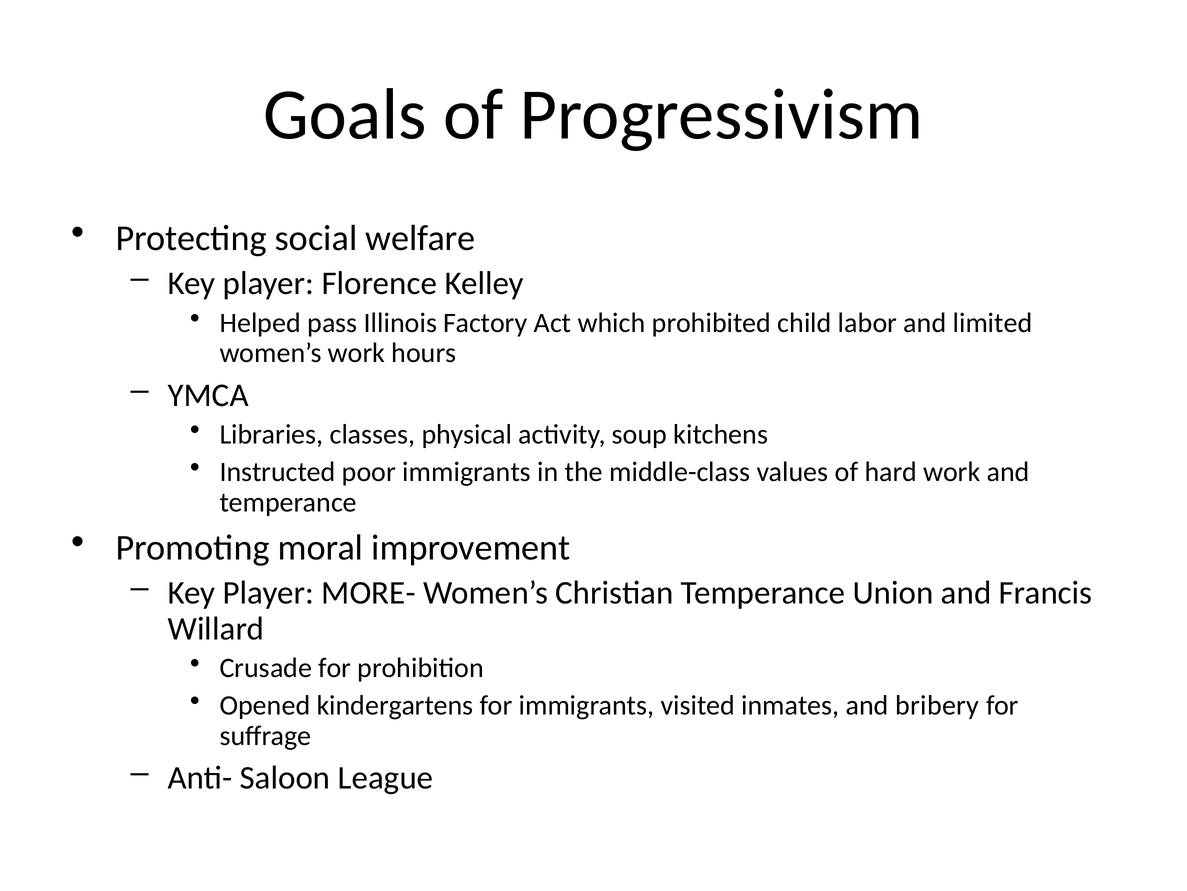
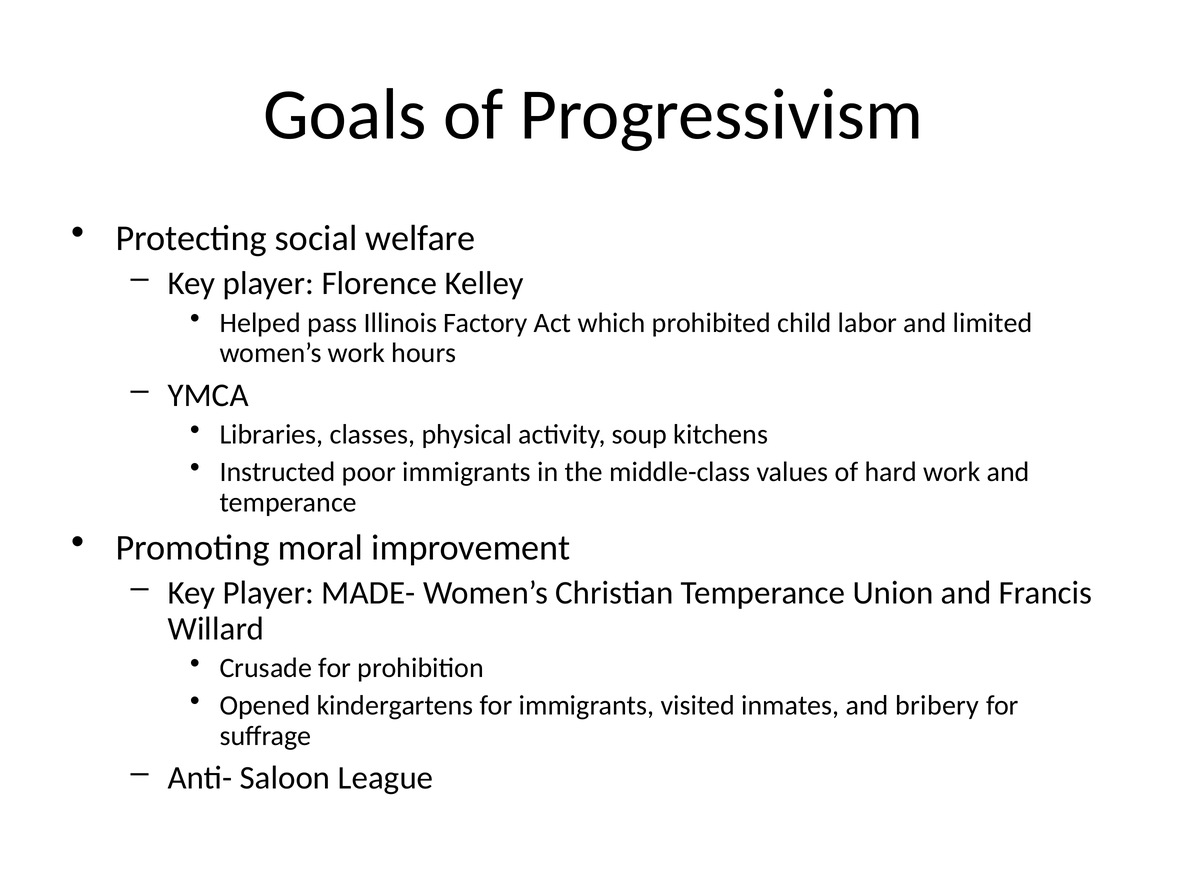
MORE-: MORE- -> MADE- (368, 592)
